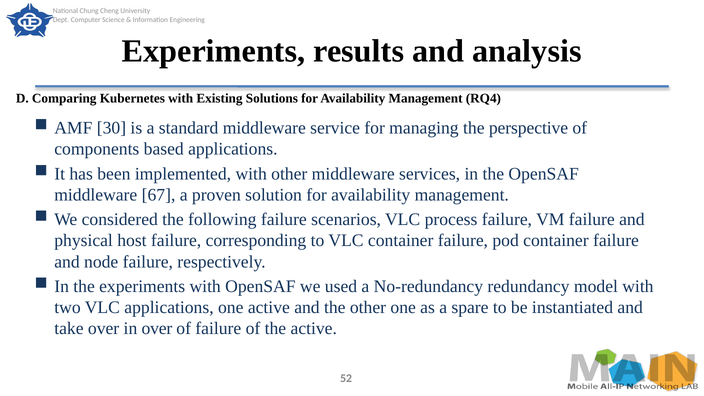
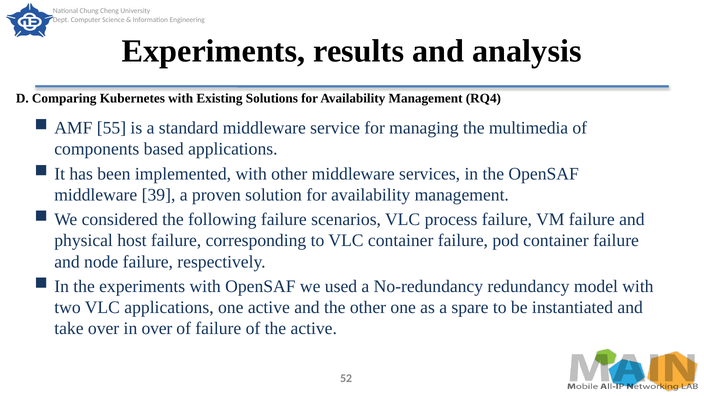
30: 30 -> 55 (111, 128)
perspective: perspective -> multimedia (529, 128)
67: 67 -> 39 (159, 195)
